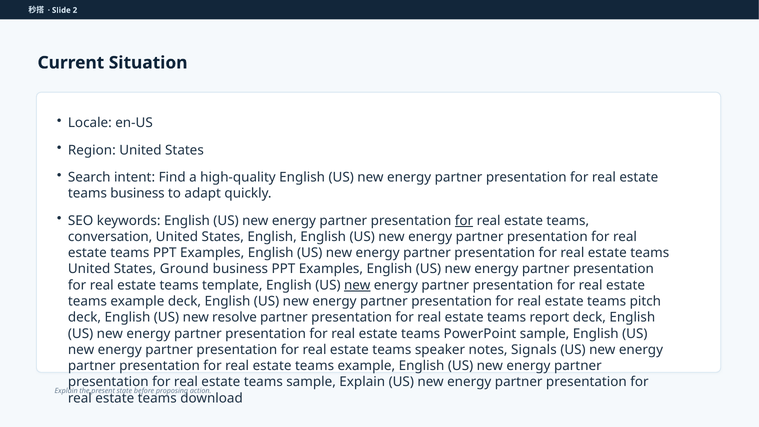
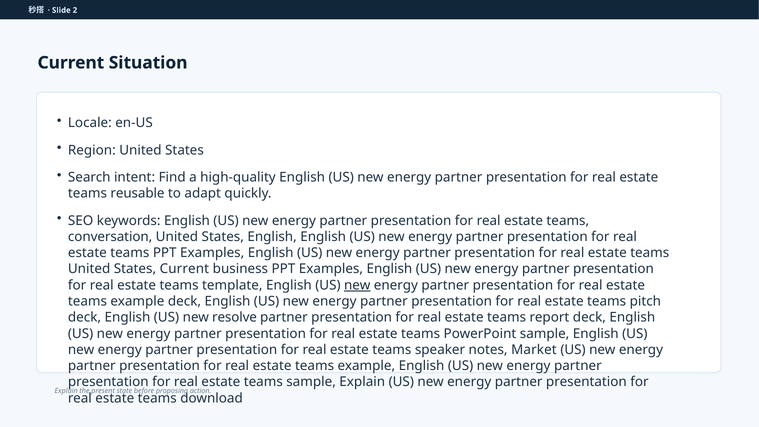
teams business: business -> reusable (137, 193)
for underline: present -> none (464, 221)
States Ground: Ground -> Current (184, 269)
Signals: Signals -> Market (534, 350)
